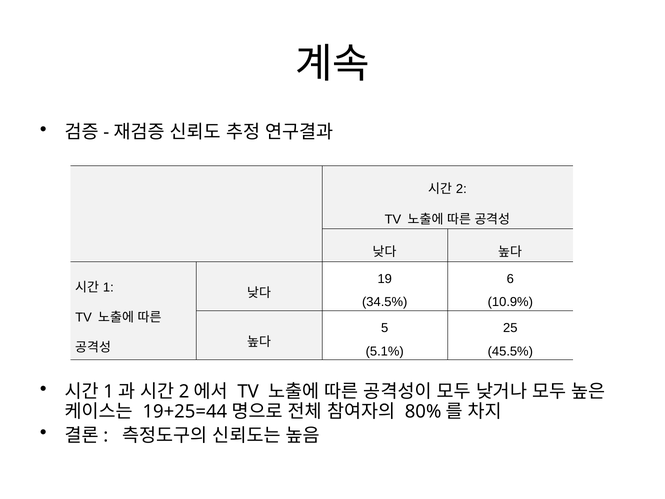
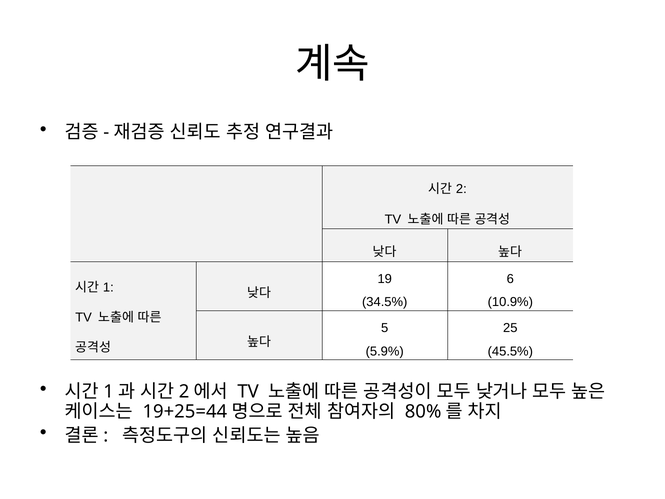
5.1%: 5.1% -> 5.9% (385, 351)
